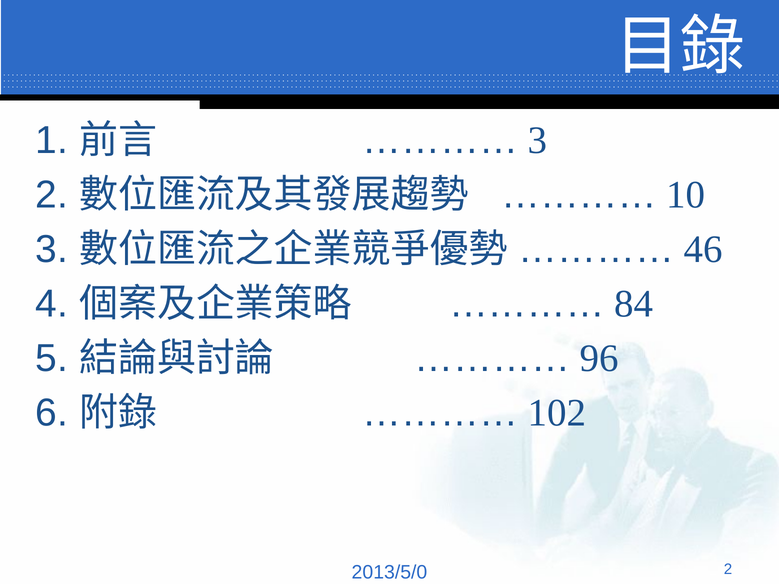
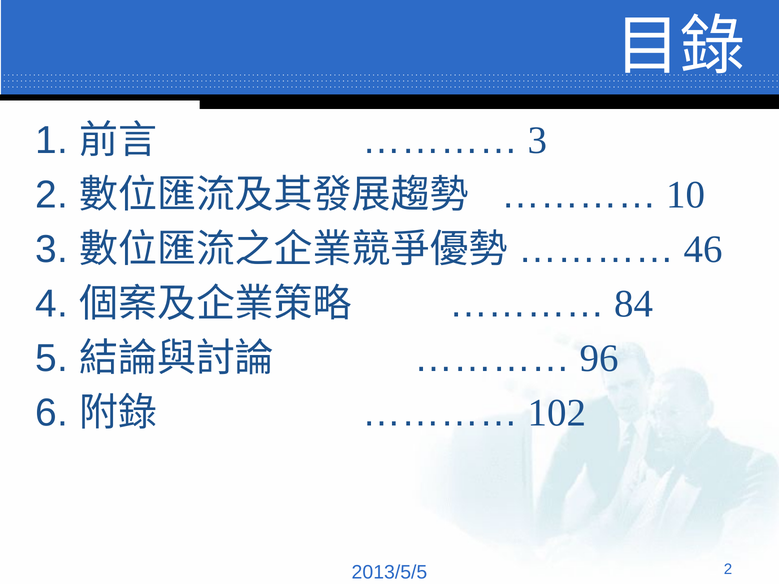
2013/5/0: 2013/5/0 -> 2013/5/5 (389, 573)
